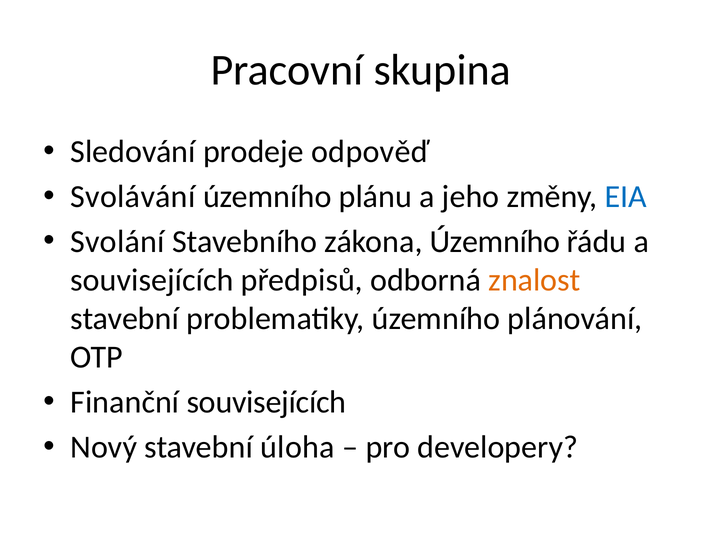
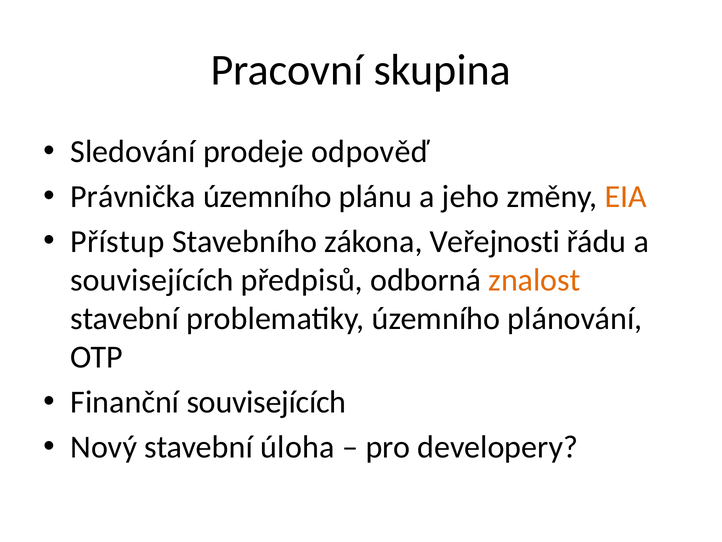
Svolávání: Svolávání -> Právnička (133, 196)
EIA colour: blue -> orange (626, 196)
Svolání: Svolání -> Přístup (117, 241)
zákona Územního: Územního -> Veřejnosti (495, 241)
